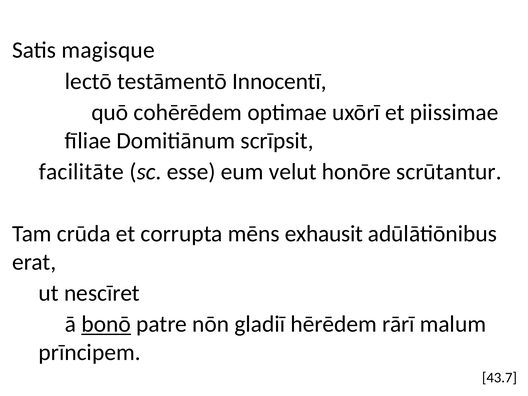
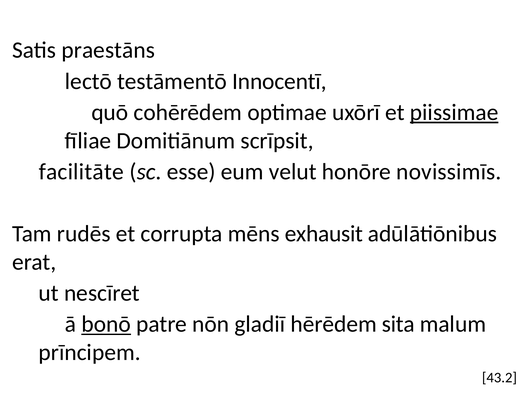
magisque: magisque -> praestāns (108, 50)
piissimae underline: none -> present (454, 112)
scrūtantur: scrūtantur -> novissimīs (449, 172)
crūda: crūda -> rudēs (84, 234)
rārī: rārī -> sita (398, 324)
43.7: 43.7 -> 43.2 (499, 378)
